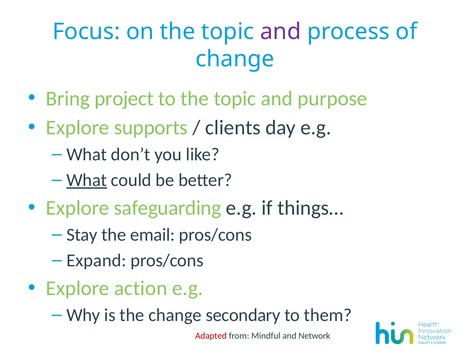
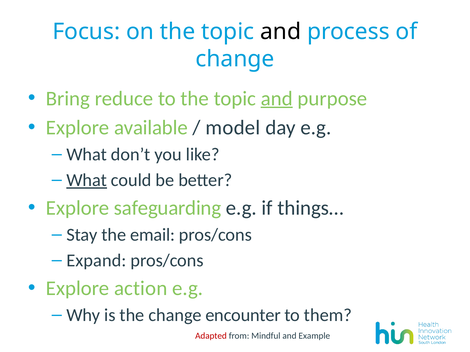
and colour: purple -> black (281, 32)
project: project -> reduce (124, 99)
and underline: none -> present (277, 99)
supports: supports -> available (151, 128)
clients: clients -> model (233, 128)
secondary: secondary -> encounter (243, 316)
Network: Network -> Example (314, 336)
